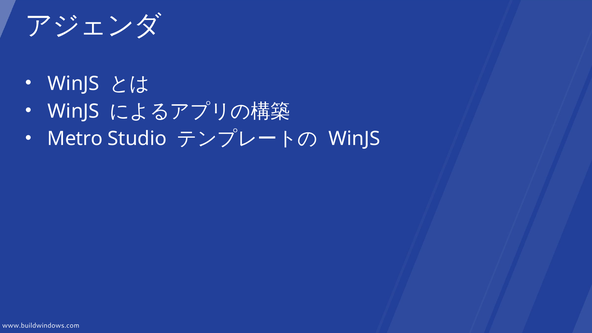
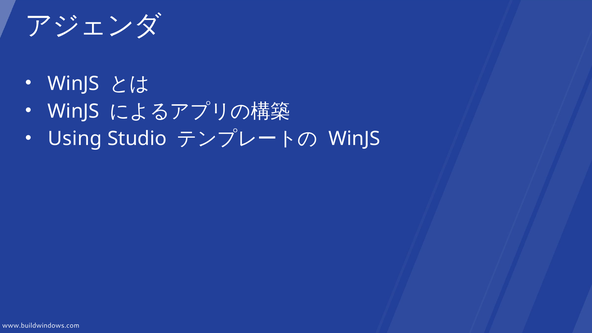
Metro: Metro -> Using (75, 139)
